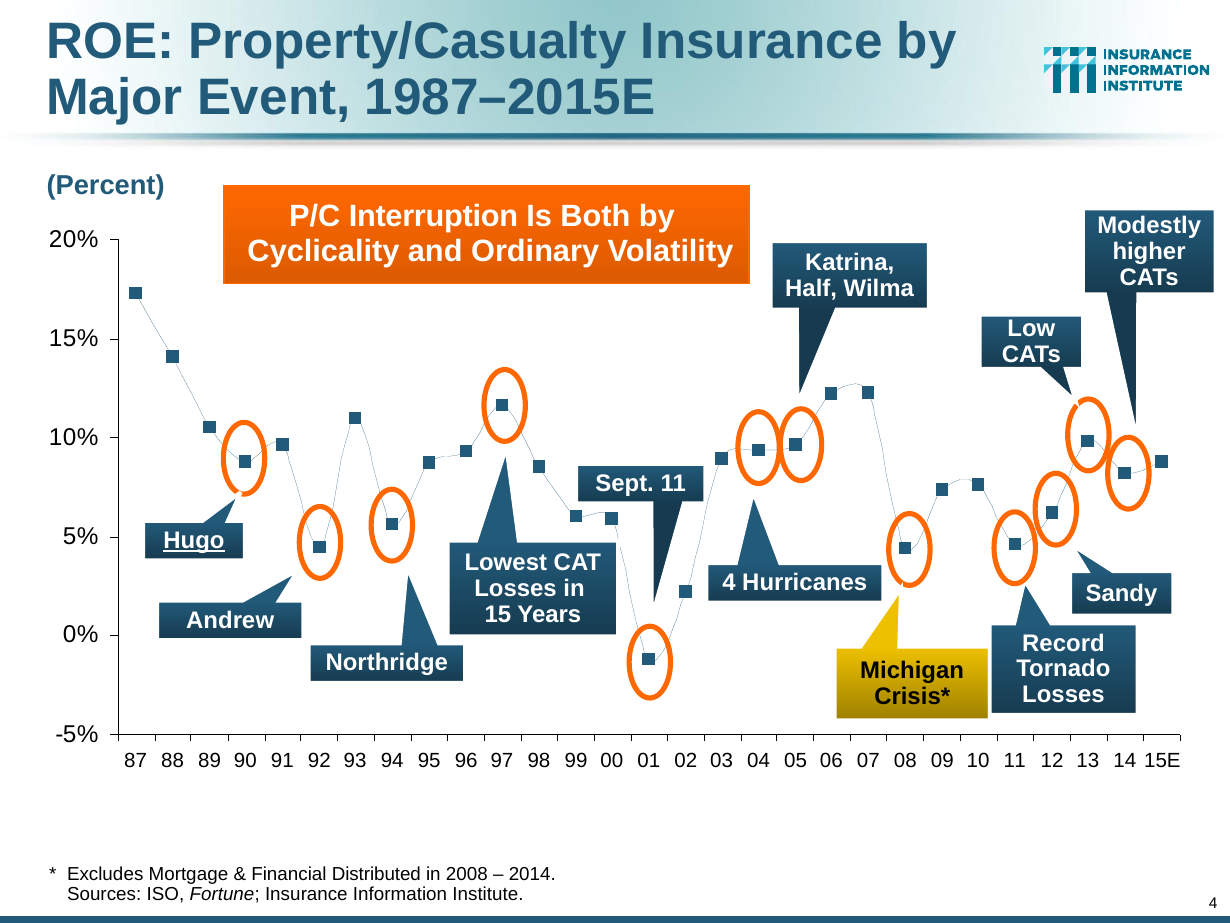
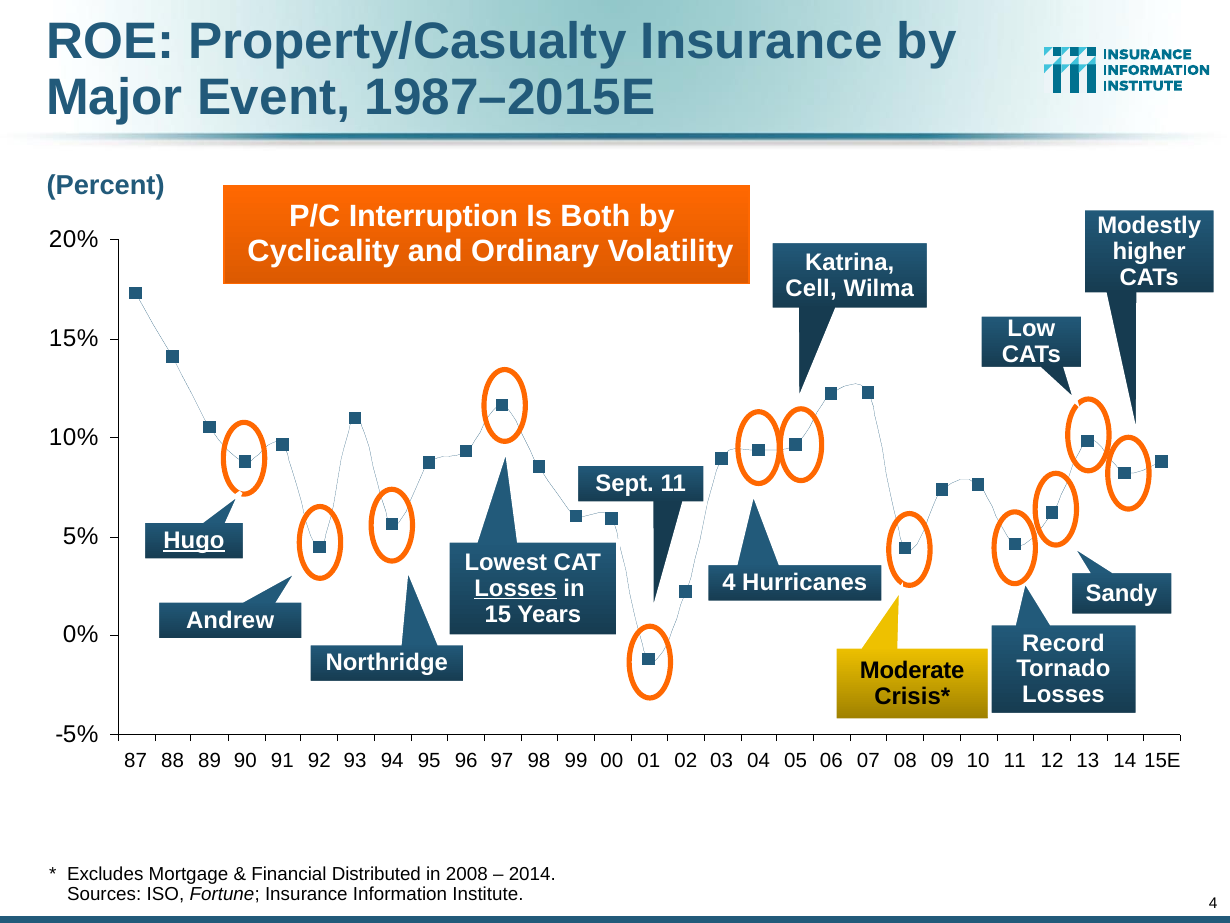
Half: Half -> Cell (811, 288)
Losses underline: none -> present (516, 588)
Michigan: Michigan -> Moderate (912, 670)
